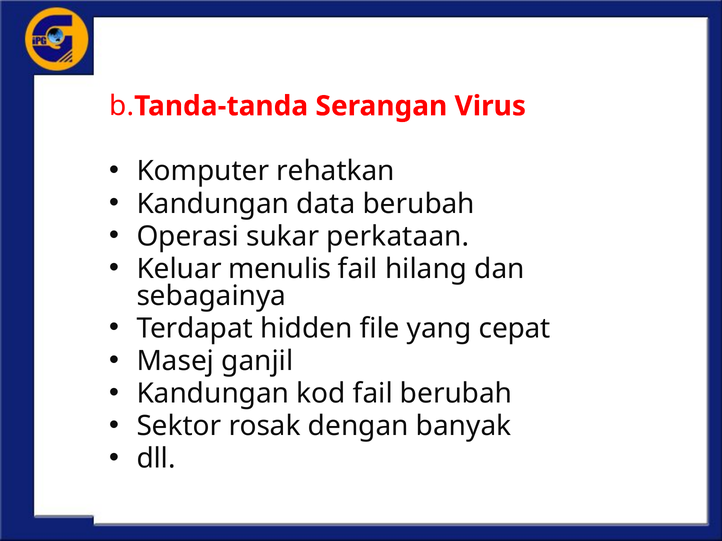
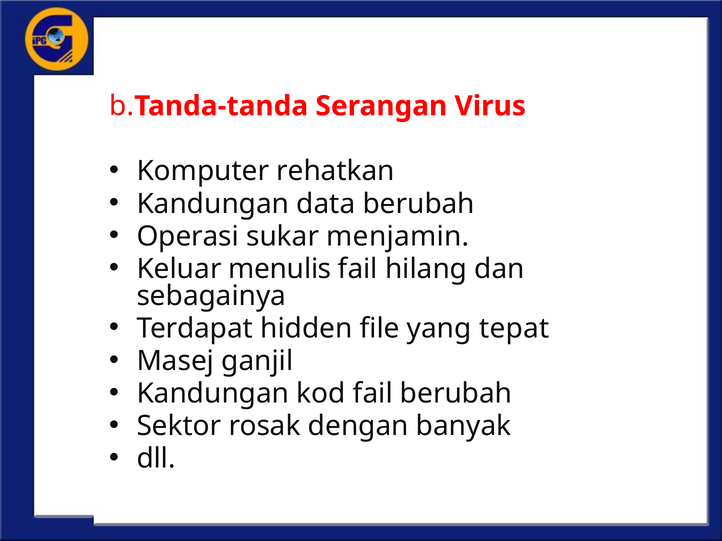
perkataan: perkataan -> menjamin (398, 237)
cepat: cepat -> tepat (514, 329)
